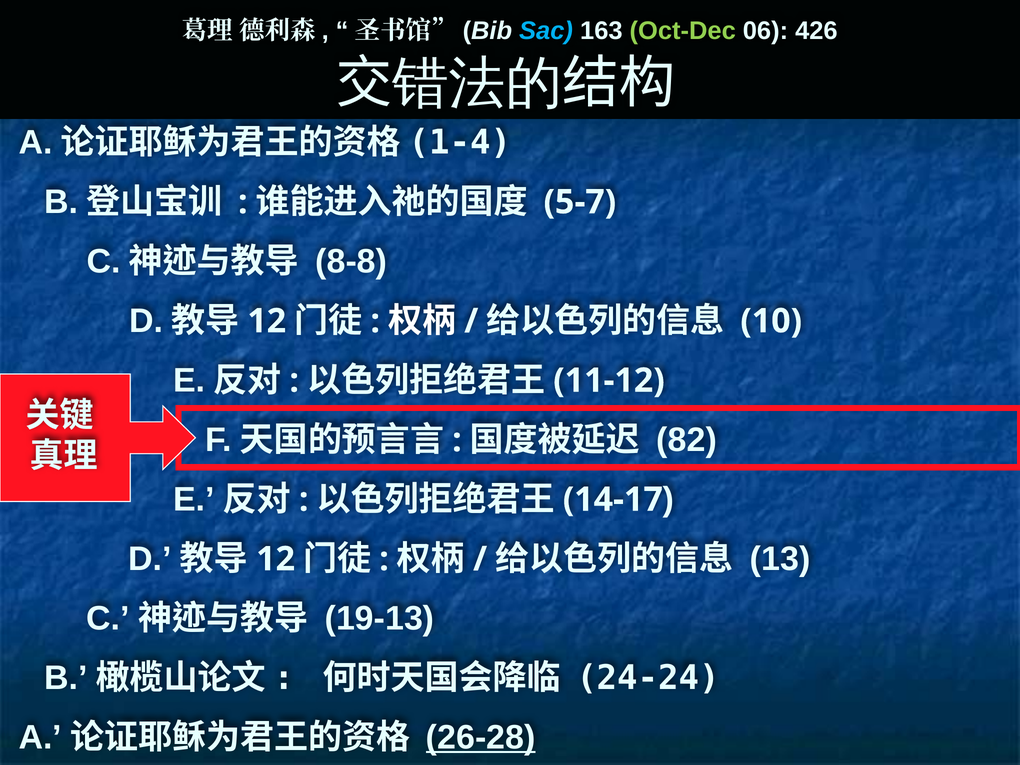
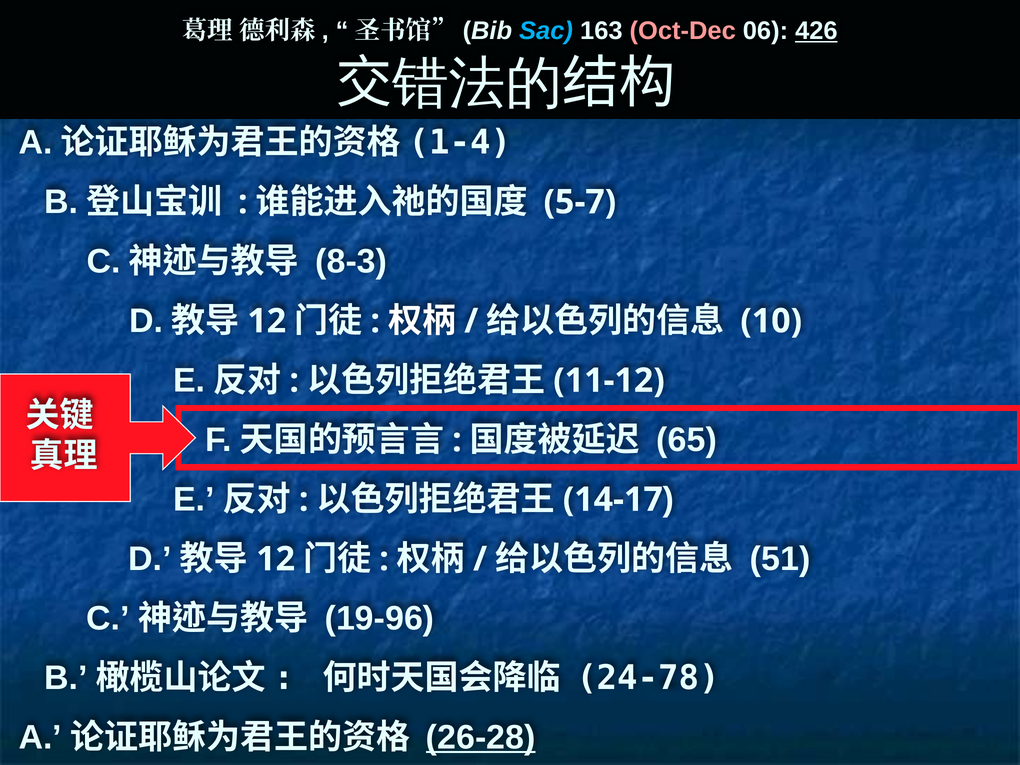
Oct-Dec colour: light green -> pink (683, 31)
426 underline: none -> present (816, 31)
8-8: 8-8 -> 8-3 (351, 262)
82: 82 -> 65 (687, 440)
13: 13 -> 51 (780, 559)
19-13: 19-13 -> 19-96 (380, 619)
24-24: 24-24 -> 24-78 (648, 678)
